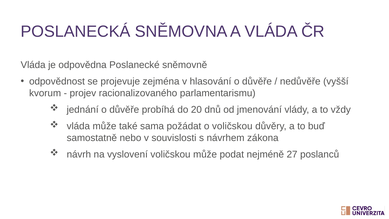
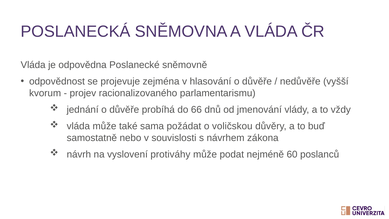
20: 20 -> 66 (196, 109)
vyslovení voličskou: voličskou -> protiváhy (170, 154)
27: 27 -> 60 (292, 154)
